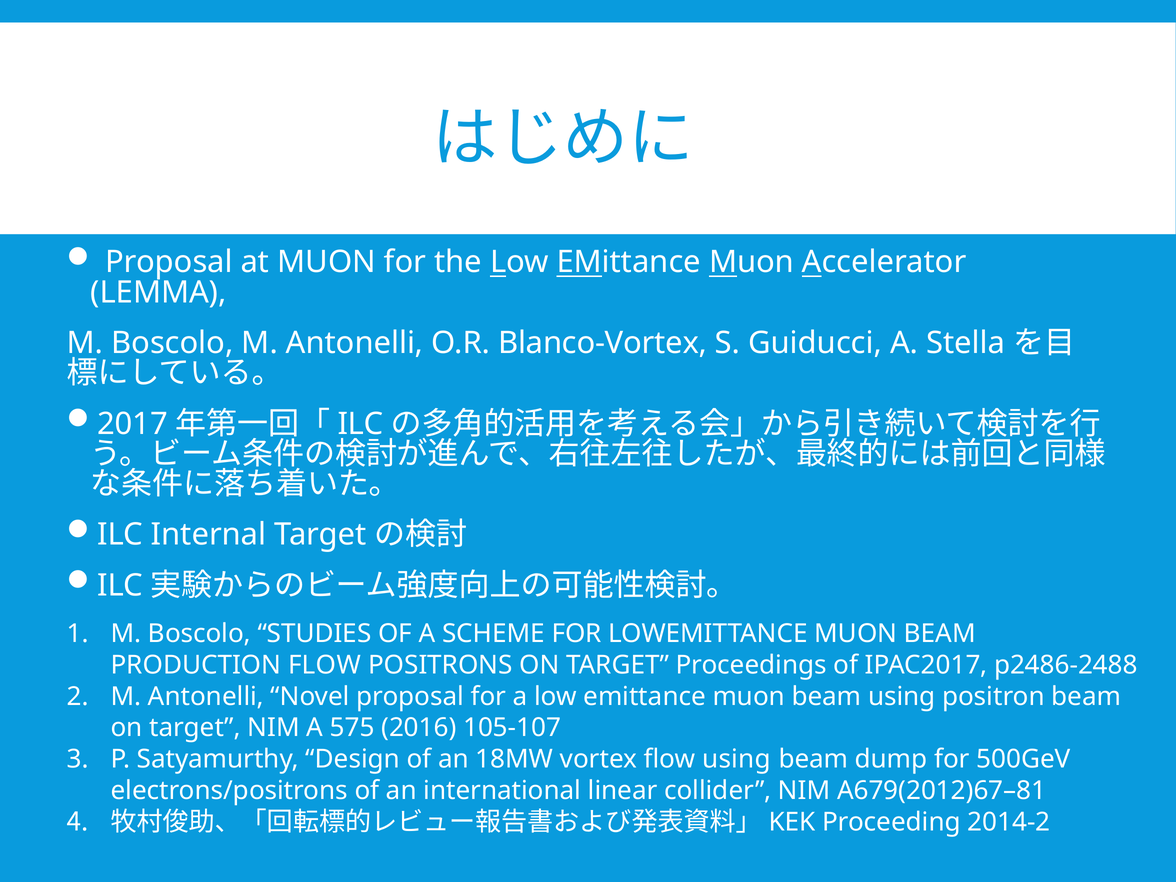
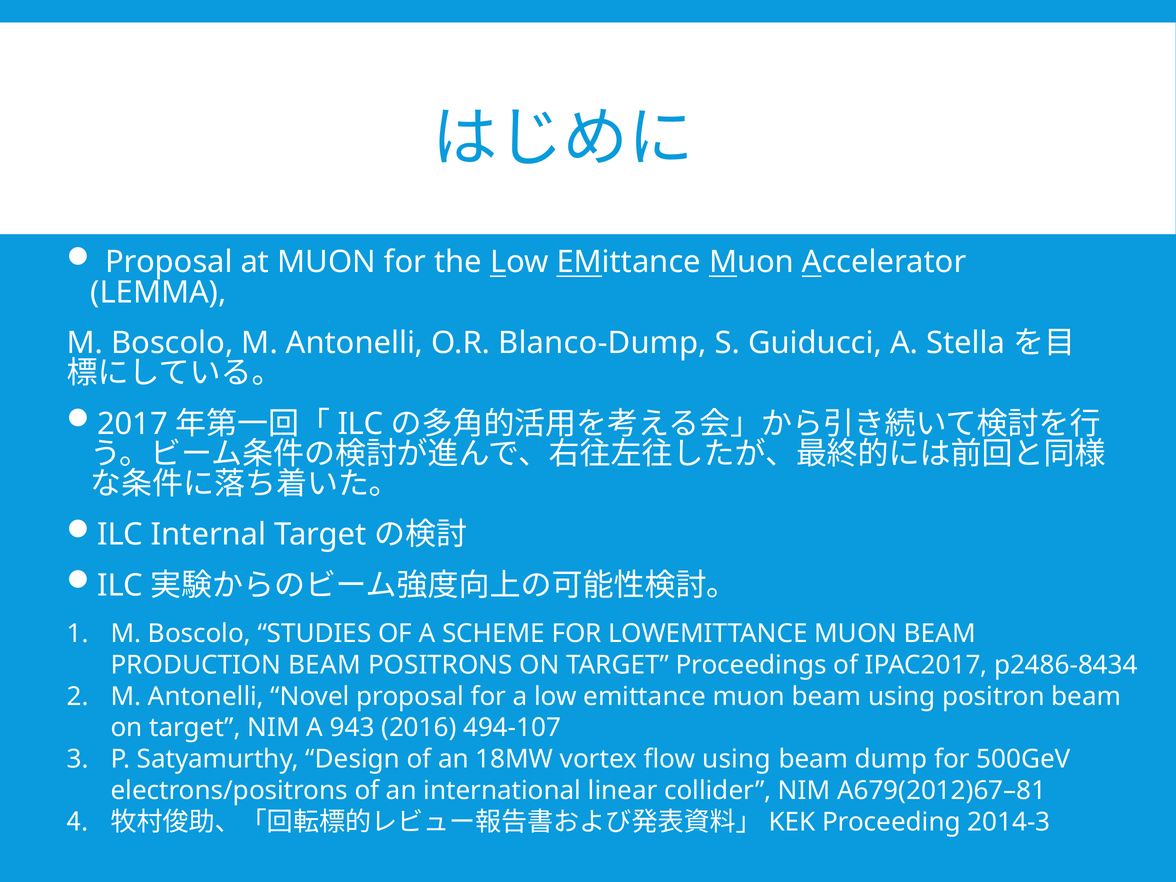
Blanco-Vortex: Blanco-Vortex -> Blanco-Dump (602, 343)
PRODUCTION FLOW: FLOW -> BEAM (325, 665)
p2486-2488: p2486-2488 -> p2486-8434 (1066, 665)
575: 575 -> 943 (352, 728)
105-107: 105-107 -> 494-107 (512, 728)
2014-2: 2014-2 -> 2014-3 (1009, 822)
